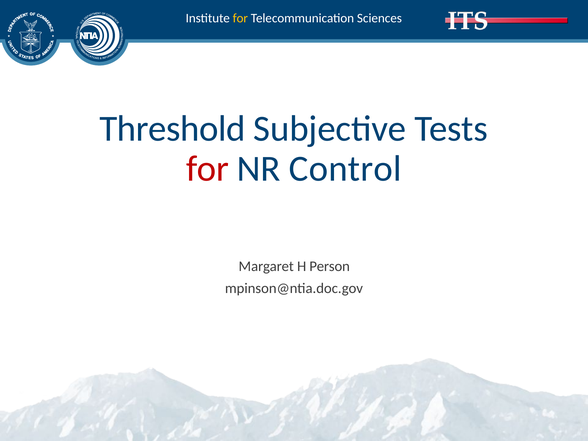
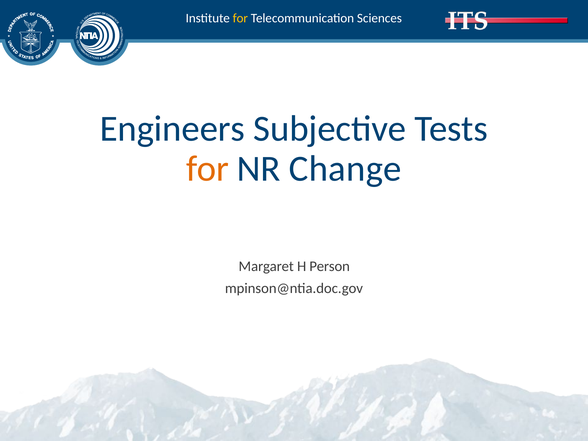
Threshold: Threshold -> Engineers (172, 129)
for colour: red -> orange (207, 169)
Control: Control -> Change (345, 169)
